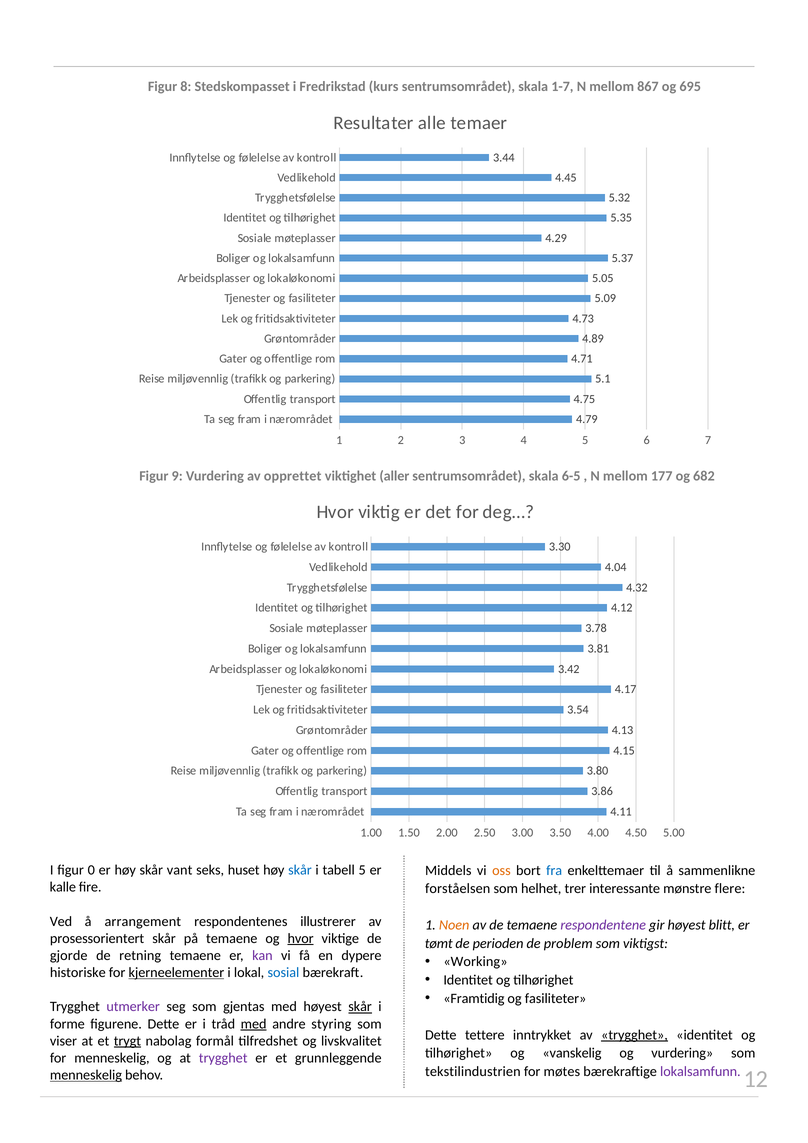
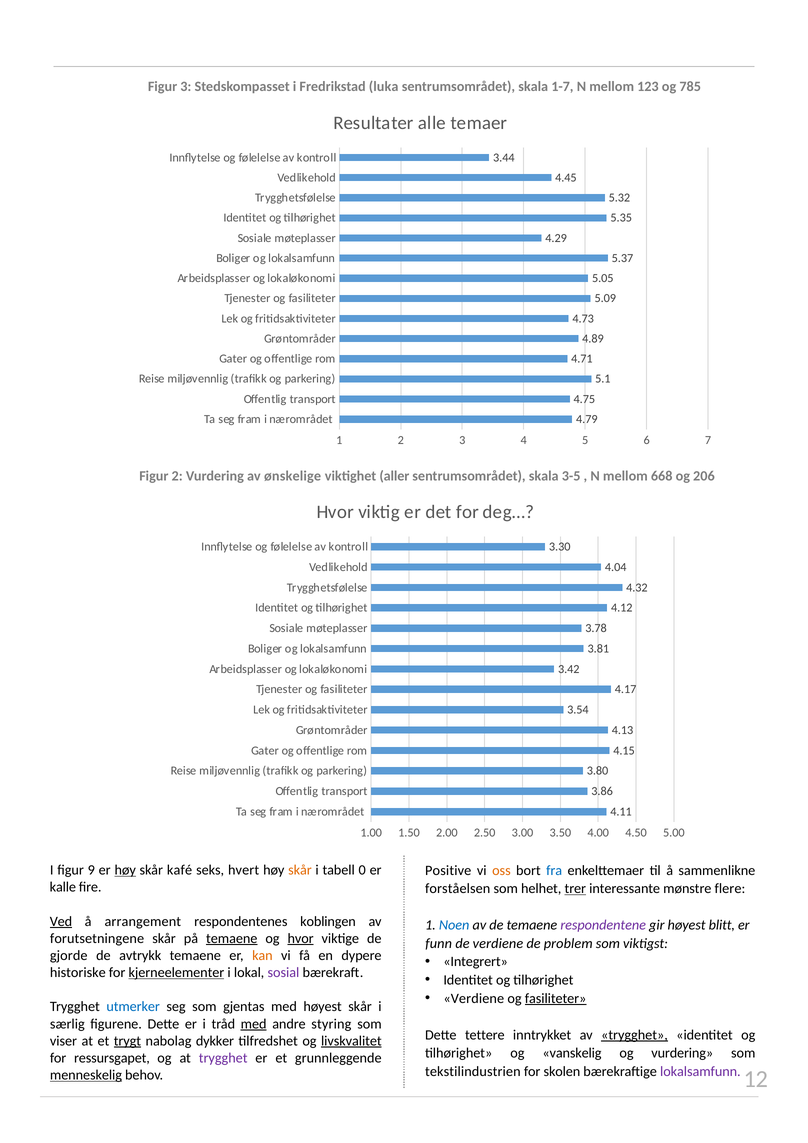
Figur 8: 8 -> 3 (186, 87)
kurs: kurs -> luka (384, 87)
867: 867 -> 123 (648, 87)
695: 695 -> 785 (690, 87)
Figur 9: 9 -> 2 (177, 476)
opprettet: opprettet -> ønskelige (293, 476)
6-5: 6-5 -> 3-5 (571, 476)
177: 177 -> 668 (662, 476)
682: 682 -> 206 (704, 476)
0: 0 -> 9 (91, 870)
høy underline: none -> present (125, 870)
vant: vant -> kafé (180, 870)
huset: huset -> hvert (244, 870)
skår colour: blue -> orange (300, 870)
tabell 5: 5 -> 0 (362, 870)
Middels: Middels -> Positive (448, 871)
trer underline: none -> present (575, 889)
Ved underline: none -> present (61, 922)
illustrerer: illustrerer -> koblingen (328, 922)
Noen colour: orange -> blue (454, 926)
prosessorientert: prosessorientert -> forutsetningene (97, 939)
temaene underline: none -> present (232, 939)
tømt: tømt -> funn (439, 944)
de perioden: perioden -> verdiene (498, 944)
retning: retning -> avtrykk (140, 956)
kan colour: purple -> orange (262, 956)
Working: Working -> Integrert (476, 962)
sosial colour: blue -> purple (283, 973)
Framtidig: Framtidig -> Verdiene (474, 999)
fasiliteter underline: none -> present (556, 999)
utmerker colour: purple -> blue (133, 1007)
skår underline: present -> none (360, 1007)
forme: forme -> særlig (67, 1024)
formål: formål -> dykker (215, 1041)
livskvalitet underline: none -> present (351, 1041)
for menneskelig: menneskelig -> ressursgapet (112, 1058)
møtes: møtes -> skolen (562, 1072)
